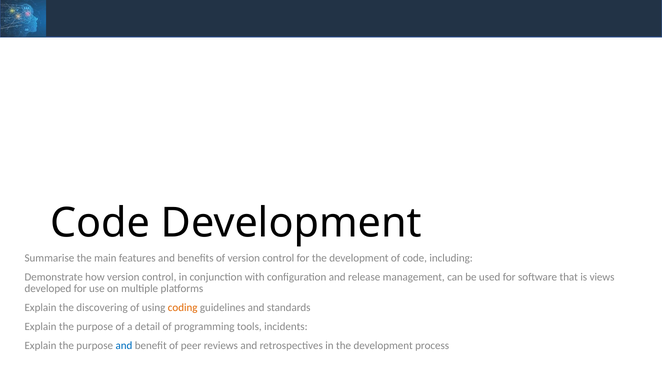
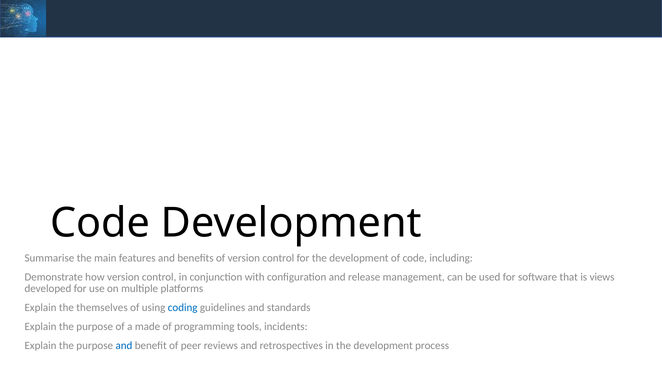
discovering: discovering -> themselves (102, 307)
coding colour: orange -> blue (183, 307)
detail: detail -> made (148, 326)
